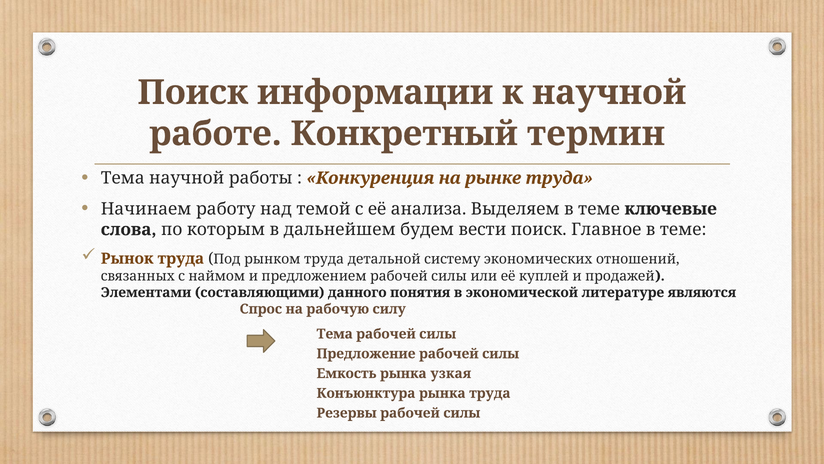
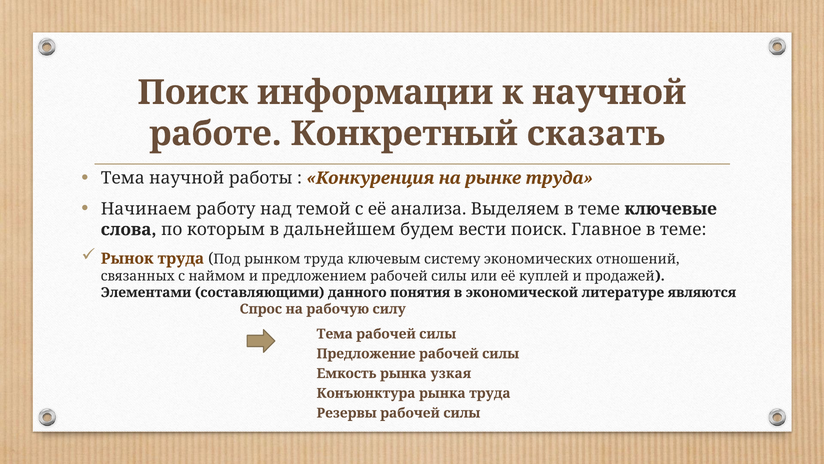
термин: термин -> сказать (596, 134)
детальной: детальной -> ключевым (384, 259)
